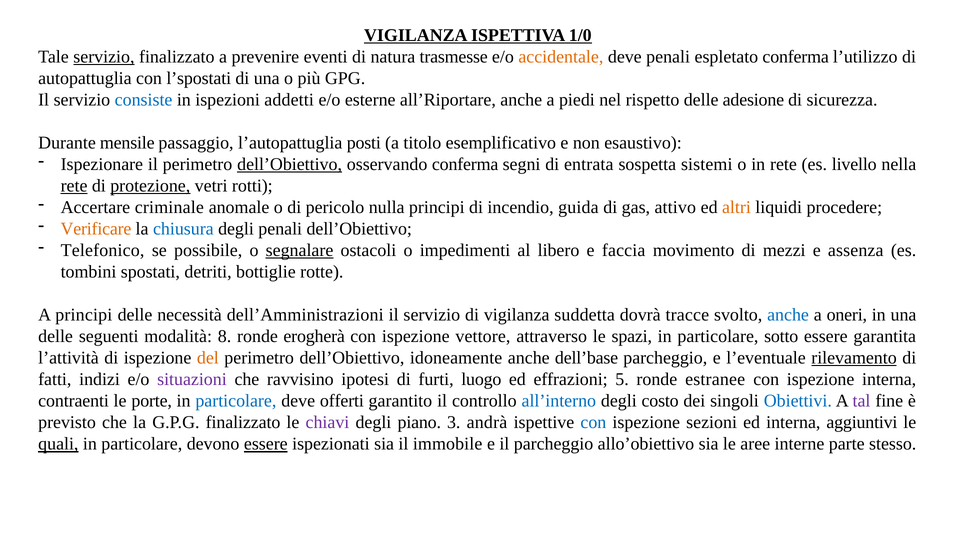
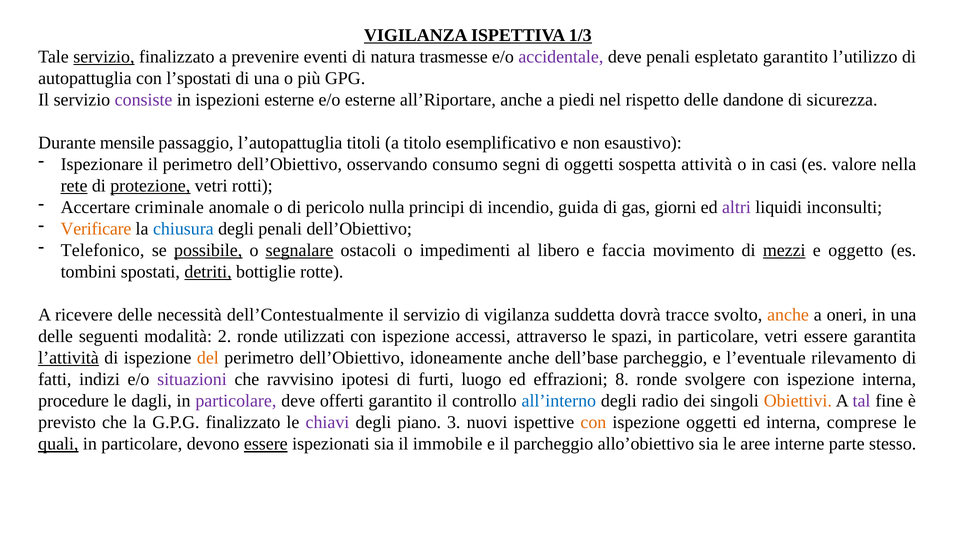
1/0: 1/0 -> 1/3 (580, 35)
accidentale colour: orange -> purple (561, 57)
espletato conferma: conferma -> garantito (795, 57)
consiste colour: blue -> purple (144, 100)
ispezioni addetti: addetti -> esterne (289, 100)
adesione: adesione -> dandone (753, 100)
posti: posti -> titoli (364, 143)
dell’Obiettivo underline: present -> none (290, 164)
osservando conferma: conferma -> consumo (465, 164)
di entrata: entrata -> oggetti (589, 164)
sistemi: sistemi -> attività (707, 164)
in rete: rete -> casi (784, 164)
livello: livello -> valore (854, 164)
attivo: attivo -> giorni (675, 207)
altri colour: orange -> purple (736, 207)
procedere: procedere -> inconsulti (844, 207)
possibile underline: none -> present (208, 250)
mezzi underline: none -> present (784, 250)
assenza: assenza -> oggetto (856, 250)
detriti underline: none -> present (208, 272)
A principi: principi -> ricevere (84, 315)
dell’Amministrazioni: dell’Amministrazioni -> dell’Contestualmente (305, 315)
anche colour: blue -> orange (788, 315)
8: 8 -> 2 (225, 336)
erogherà: erogherà -> utilizzati (314, 336)
vettore: vettore -> accessi (483, 336)
particolare sotto: sotto -> vetri (781, 336)
l’attività underline: none -> present (69, 358)
rilevamento underline: present -> none (854, 358)
5: 5 -> 8 (622, 379)
estranee: estranee -> svolgere (715, 379)
contraenti: contraenti -> procedure (74, 401)
porte: porte -> dagli (152, 401)
particolare colour: blue -> purple (236, 401)
costo: costo -> radio (660, 401)
Obiettivi colour: blue -> orange (798, 401)
andrà: andrà -> nuovi (487, 422)
con colour: blue -> orange (593, 422)
ispezione sezioni: sezioni -> oggetti (712, 422)
aggiuntivi: aggiuntivi -> comprese (862, 422)
